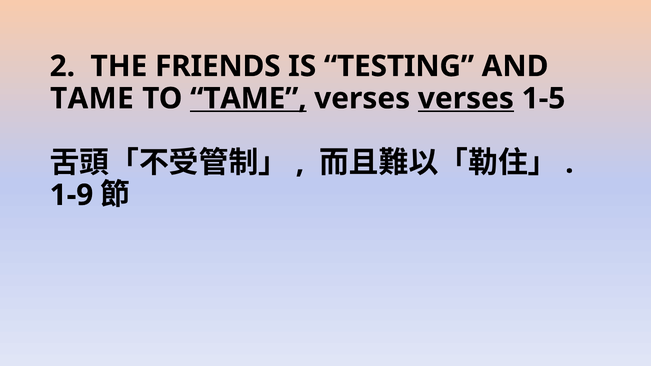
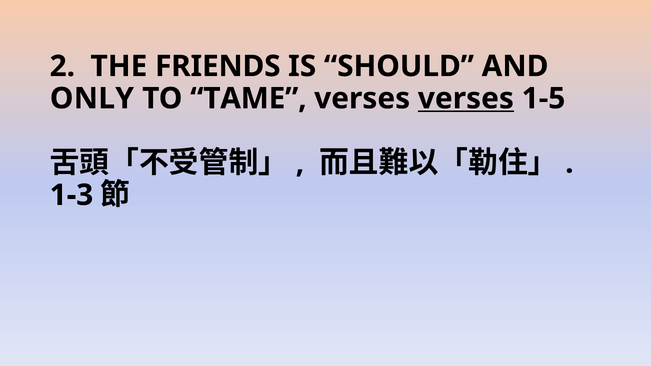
TESTING: TESTING -> SHOULD (399, 66)
TAME: TAME -> ONLY (92, 99)
TAME underline: present -> none (248, 99)
1-9: 1-9 -> 1-3 (71, 195)
